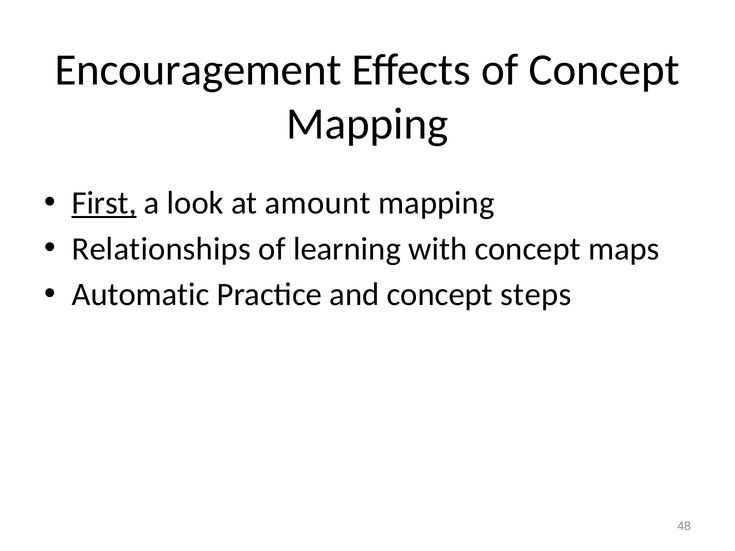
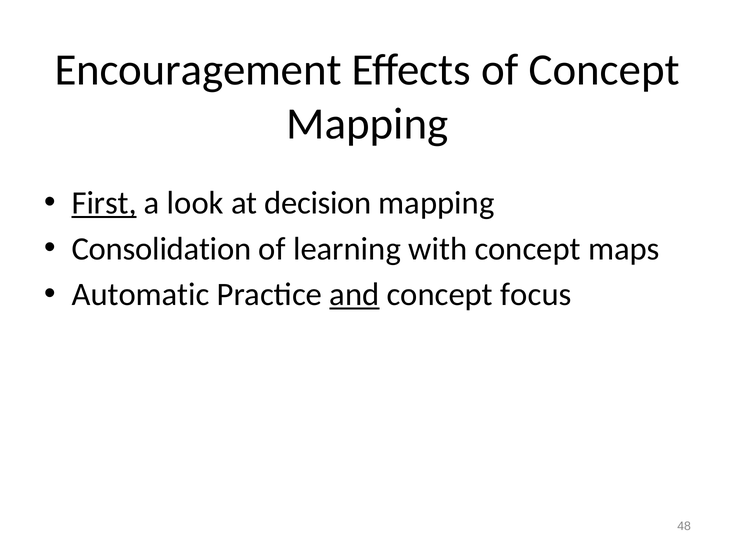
amount: amount -> decision (318, 203)
Relationships: Relationships -> Consolidation (161, 249)
and underline: none -> present (354, 295)
steps: steps -> focus (536, 295)
